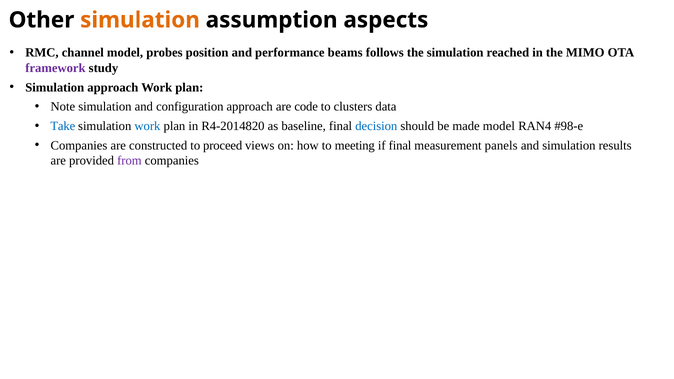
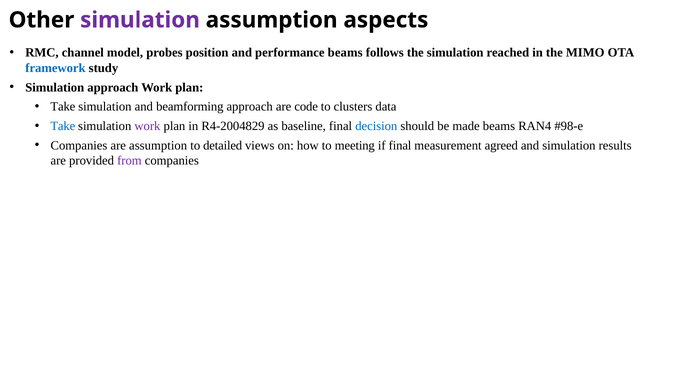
simulation colour: orange -> purple (140, 20)
framework colour: purple -> blue (55, 68)
Note: Note -> Take (63, 107)
configuration: configuration -> beamforming (190, 107)
work colour: blue -> purple (147, 126)
R4-2014820: R4-2014820 -> R4-2004829 (233, 126)
made model: model -> beams (499, 126)
are constructed: constructed -> assumption (158, 146)
proceed: proceed -> detailed (223, 146)
panels: panels -> agreed (501, 146)
